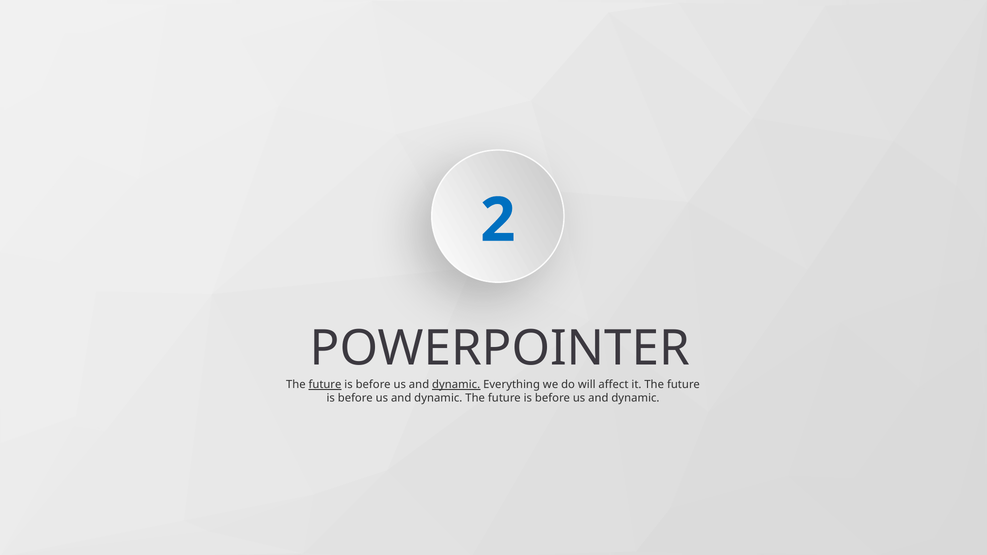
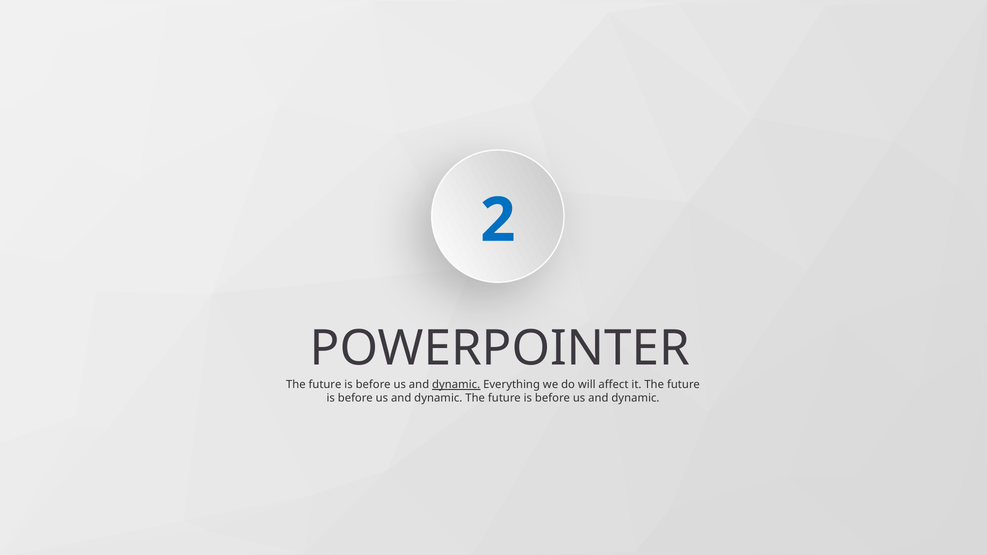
future underline: present -> none (325, 385)
